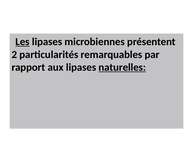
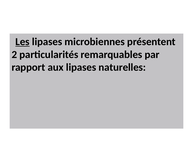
naturelles underline: present -> none (122, 68)
